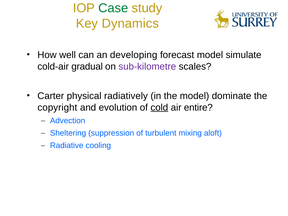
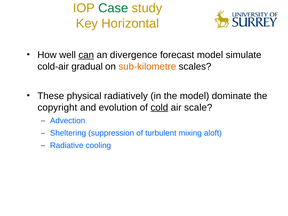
Dynamics: Dynamics -> Horizontal (130, 23)
can underline: none -> present (86, 55)
developing: developing -> divergence (134, 55)
sub-kilometre colour: purple -> orange (147, 66)
Carter: Carter -> These (51, 96)
entire: entire -> scale (198, 107)
